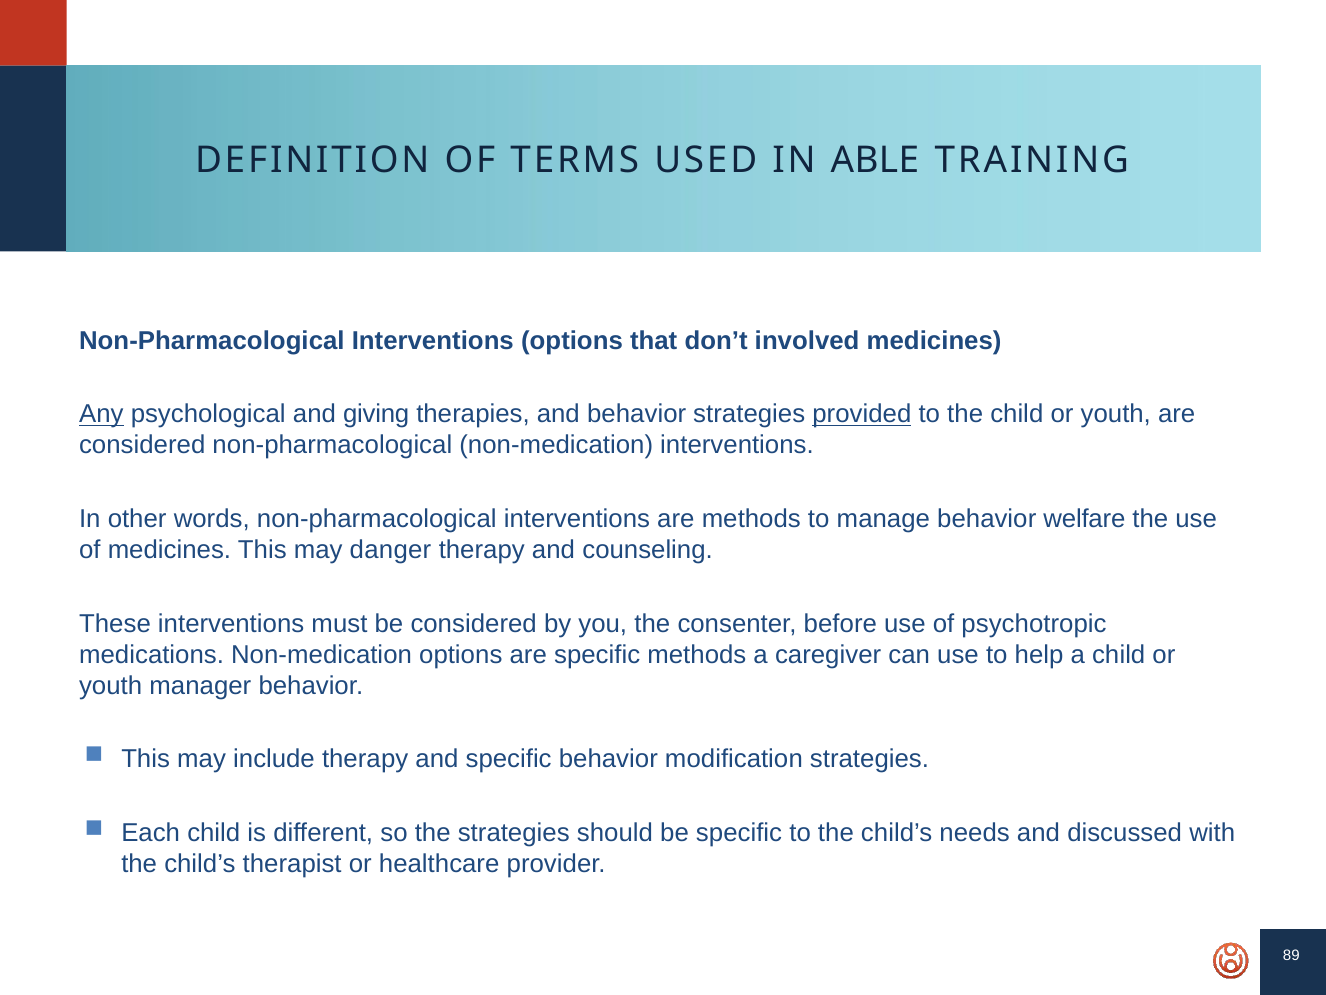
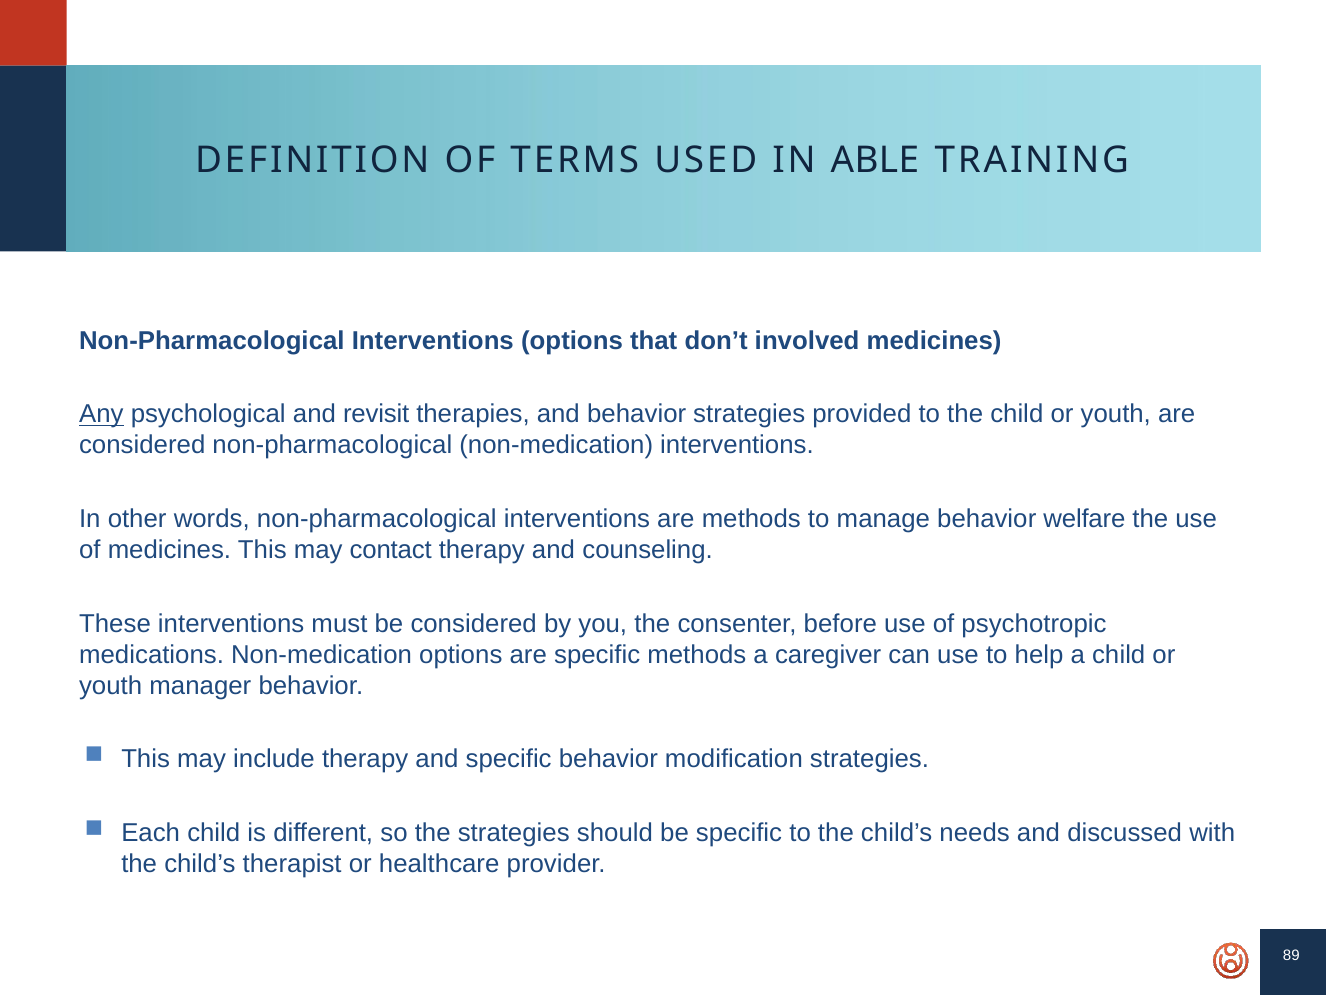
giving: giving -> revisit (376, 414)
provided underline: present -> none (862, 414)
danger: danger -> contact (391, 550)
